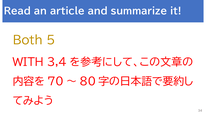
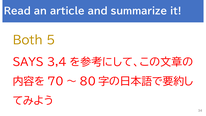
WITH: WITH -> SAYS (28, 62)
